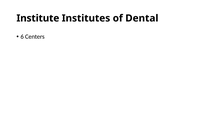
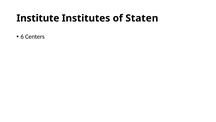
Dental: Dental -> Staten (142, 18)
